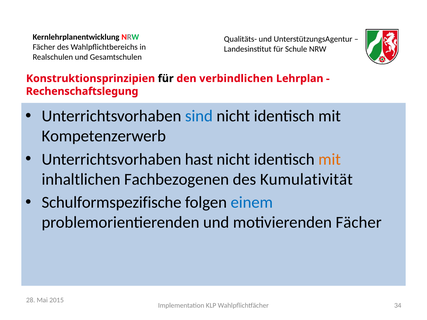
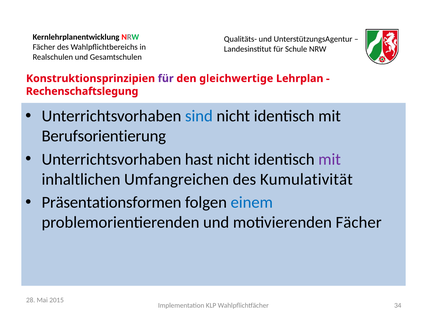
für colour: black -> purple (166, 79)
verbindlichen: verbindlichen -> gleichwertige (236, 79)
Kompetenzerwerb: Kompetenzerwerb -> Berufsorientierung (104, 136)
mit colour: orange -> purple (330, 159)
Fachbezogenen: Fachbezogenen -> Umfangreichen (177, 179)
Schulformspezifische: Schulformspezifische -> Präsentationsformen (112, 203)
